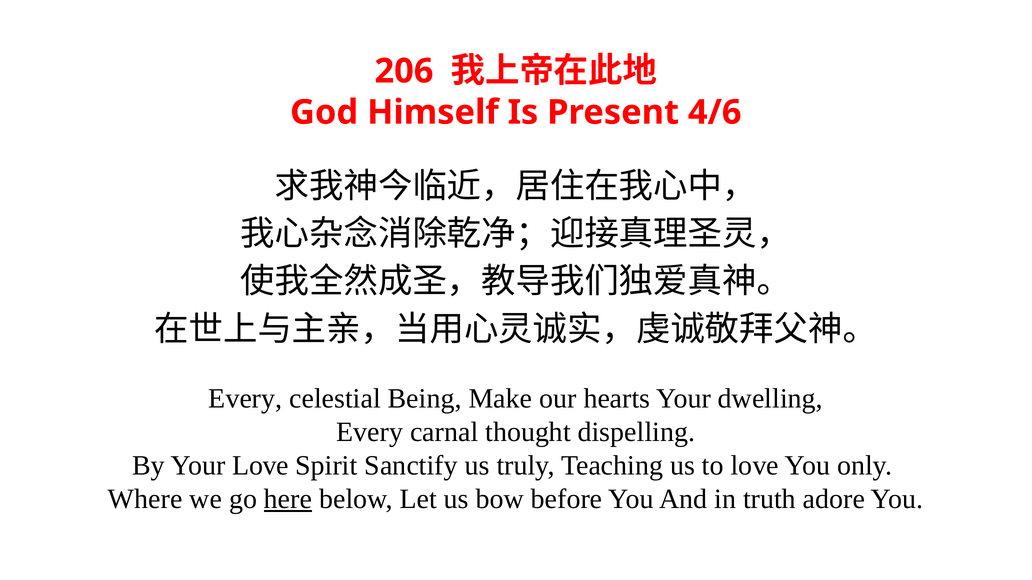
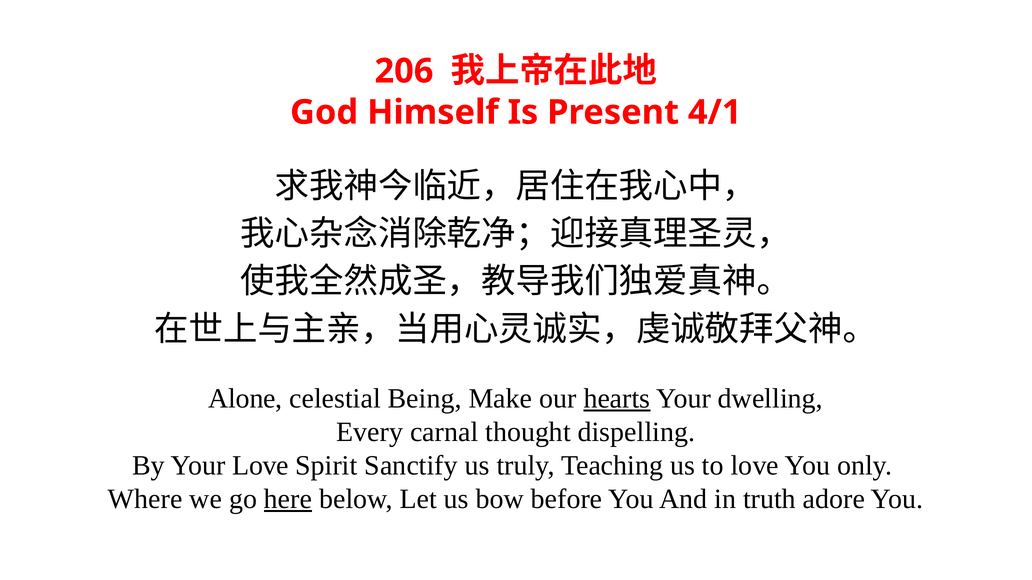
4/6: 4/6 -> 4/1 (715, 112)
Every: Every -> Alone (245, 399)
hearts underline: none -> present (617, 399)
